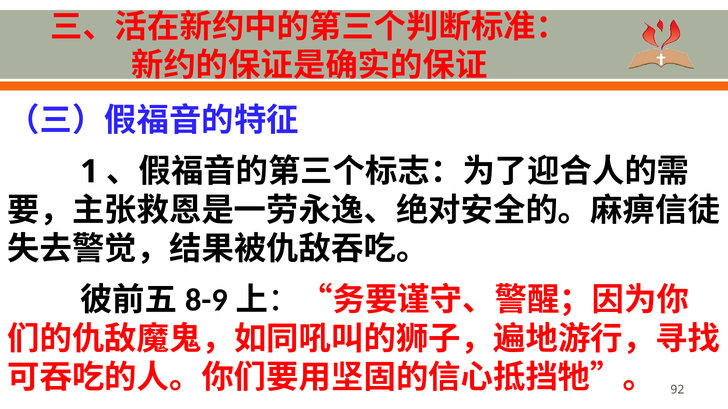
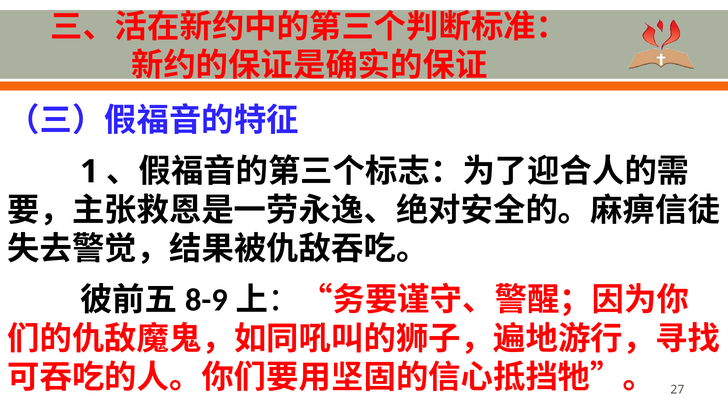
92: 92 -> 27 (677, 390)
